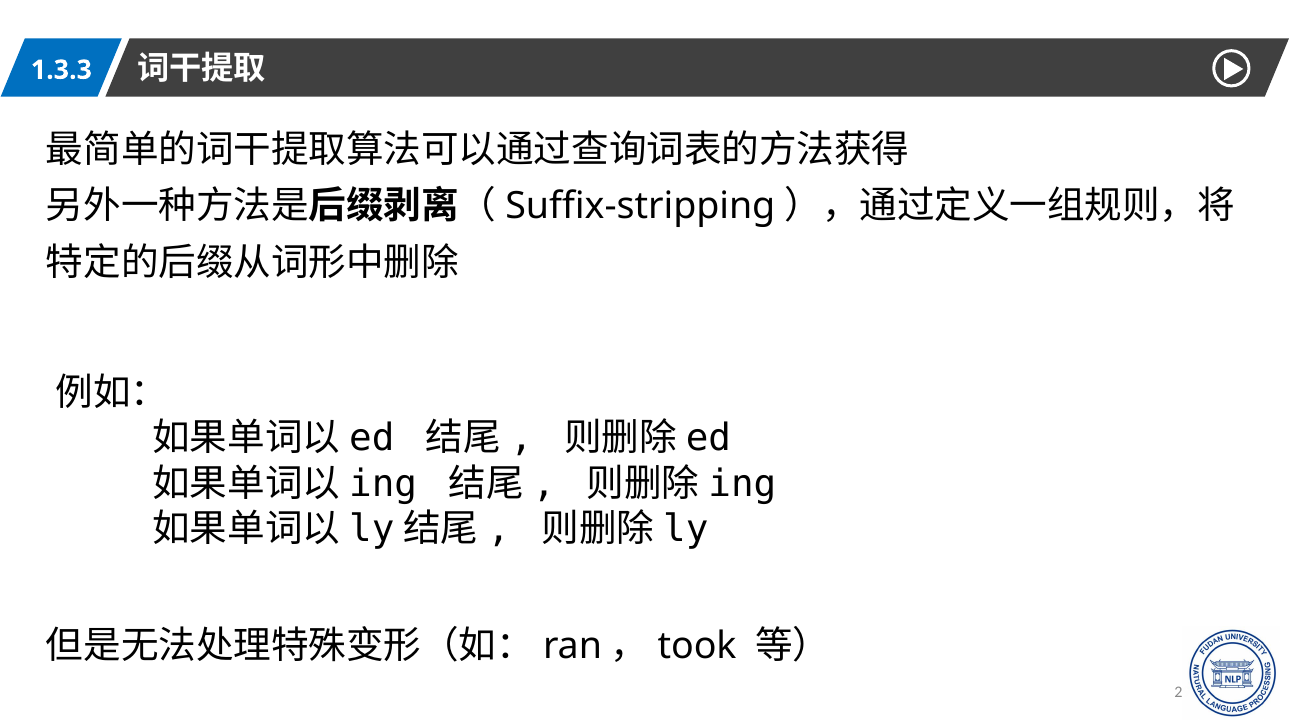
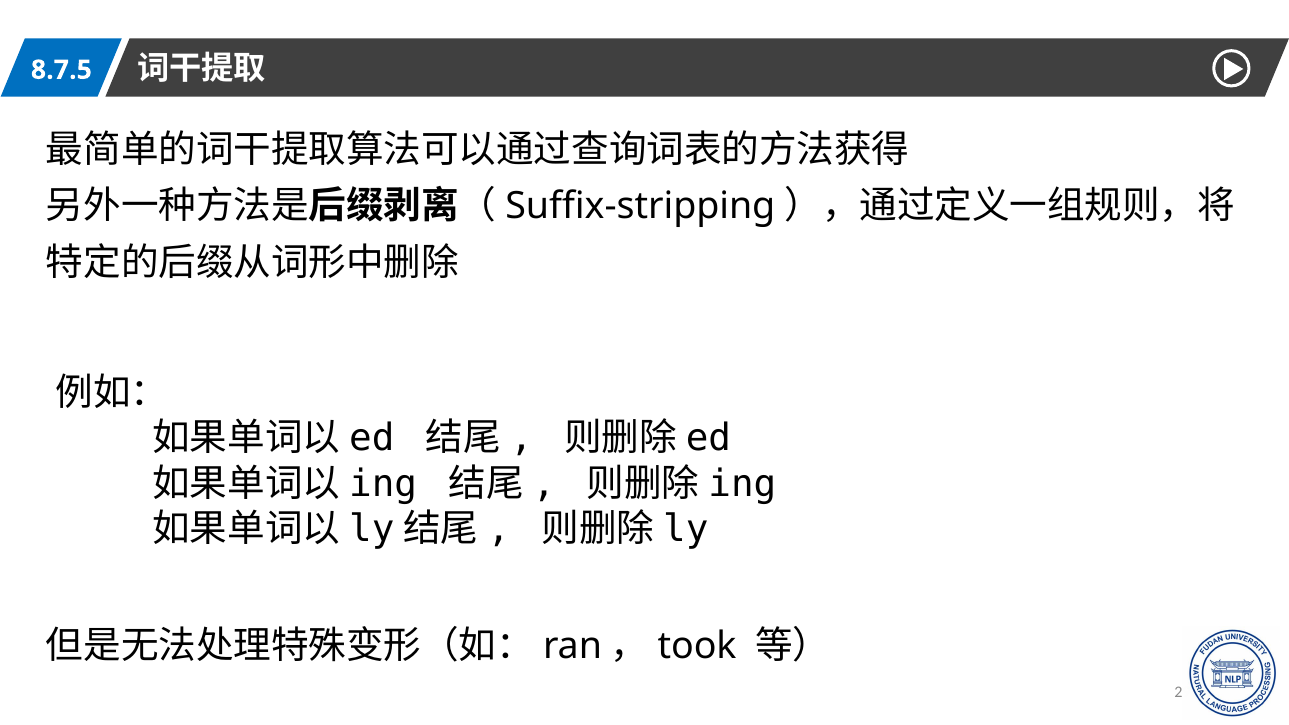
1.3.3: 1.3.3 -> 8.7.5 (61, 70)
